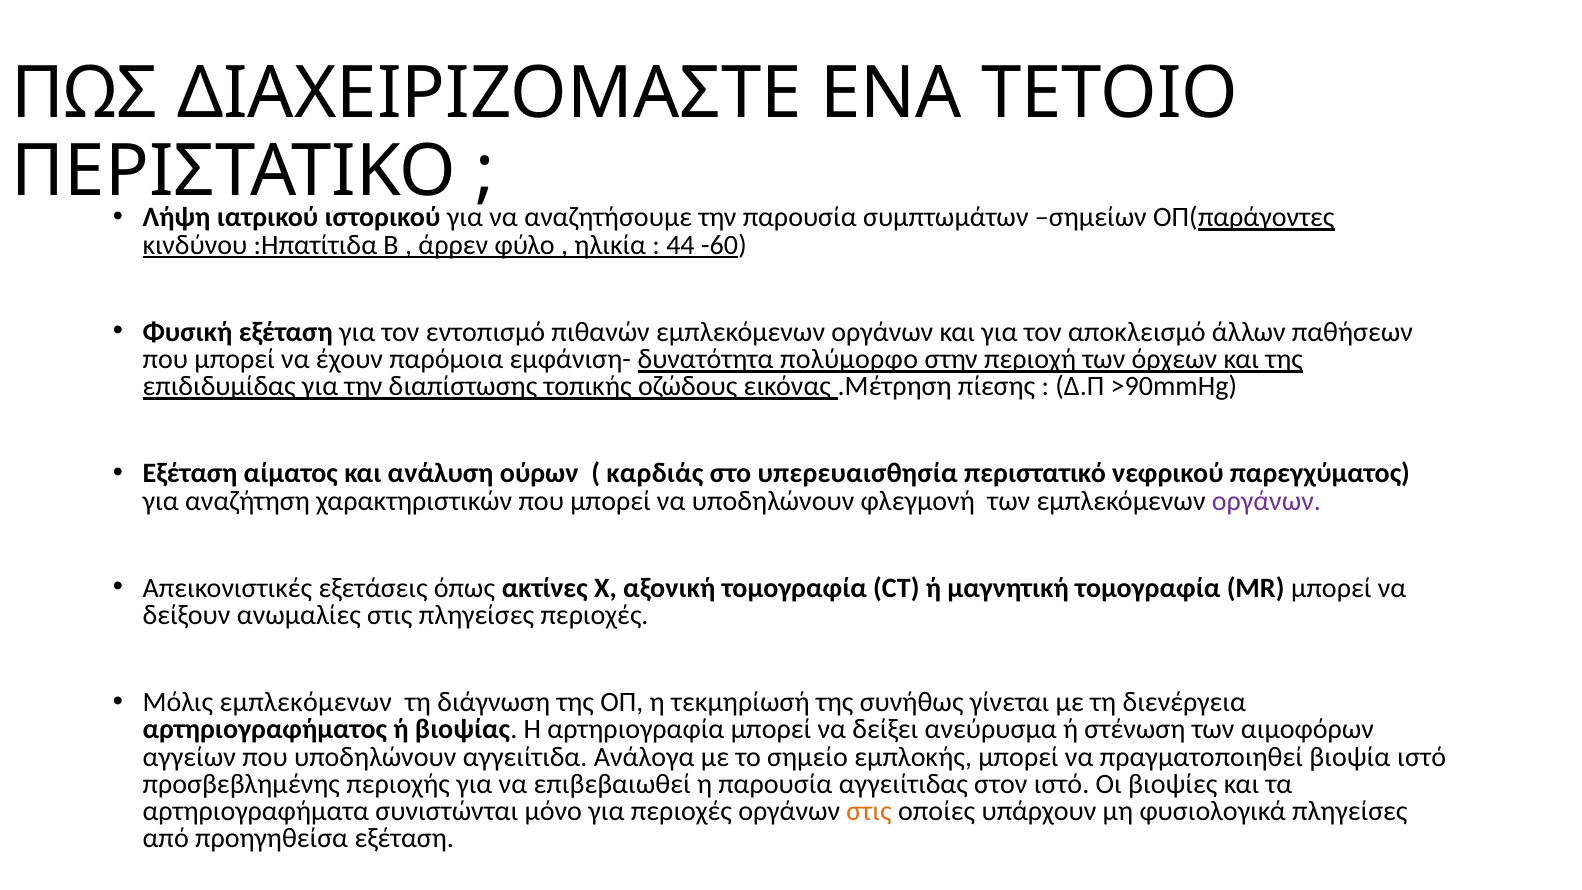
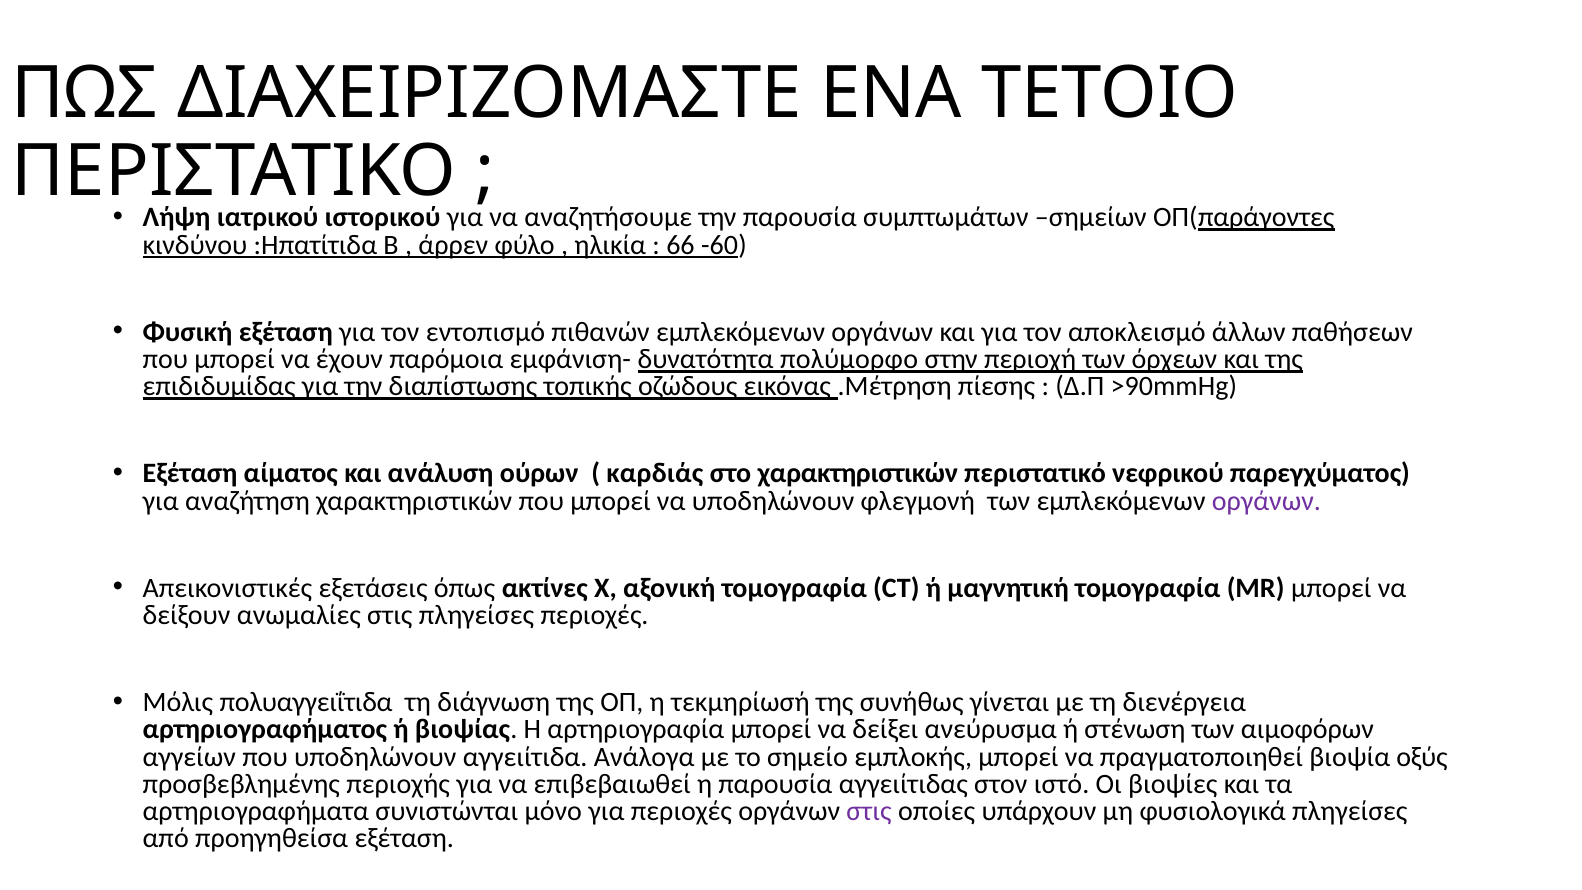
44: 44 -> 66 (680, 245)
στο υπερευαισθησία: υπερευαισθησία -> χαρακτηριστικών (858, 474)
Μόλις εμπλεκόμενων: εμπλεκόμενων -> πολυαγγειΐτιδα (306, 702)
βιοψία ιστό: ιστό -> οξύς (1422, 757)
στις colour: orange -> purple (869, 811)
